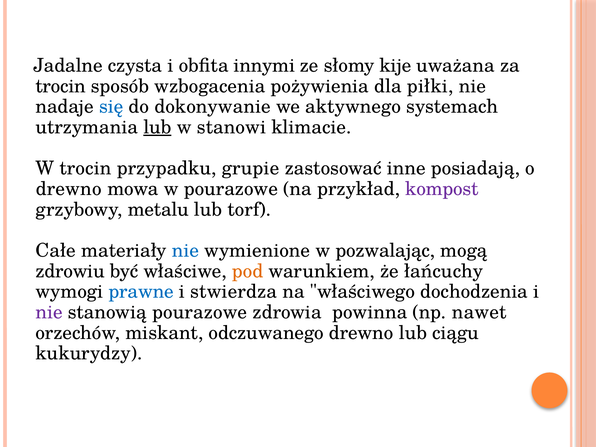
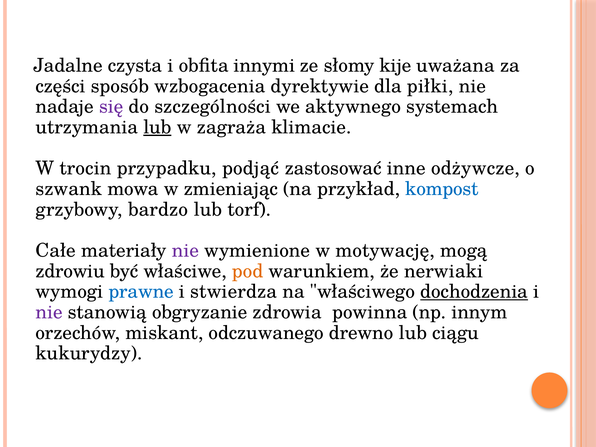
trocin: trocin -> części (61, 86)
pożywienia: pożywienia -> dyrektywie (320, 86)
się colour: blue -> purple (111, 107)
dokonywanie: dokonywanie -> szczególności (213, 107)
stanowi: stanowi -> zagraża (231, 127)
grupie: grupie -> podjąć (251, 168)
posiadają: posiadają -> odżywcze (475, 168)
drewno: drewno -> szwank (69, 189)
w pourazowe: pourazowe -> zmieniając (231, 189)
kompost colour: purple -> blue (442, 189)
metalu: metalu -> bardzo (158, 209)
nie colour: blue -> purple (185, 251)
pozwalając: pozwalając -> motywację (385, 251)
łańcuchy: łańcuchy -> nerwiaki (444, 271)
dochodzenia underline: none -> present (474, 292)
stanowią pourazowe: pourazowe -> obgryzanie (200, 312)
nawet: nawet -> innym (479, 312)
